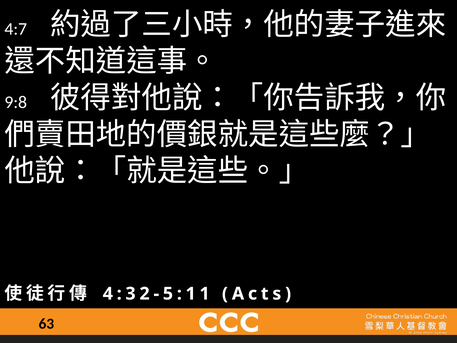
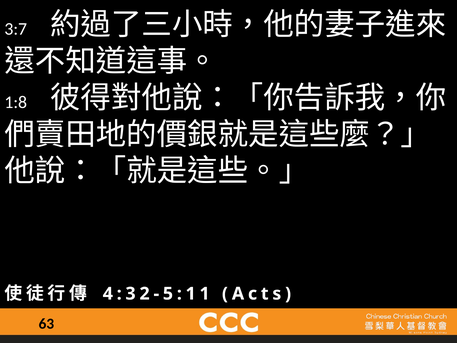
4:7: 4:7 -> 3:7 (16, 29)
9:8: 9:8 -> 1:8 (16, 102)
